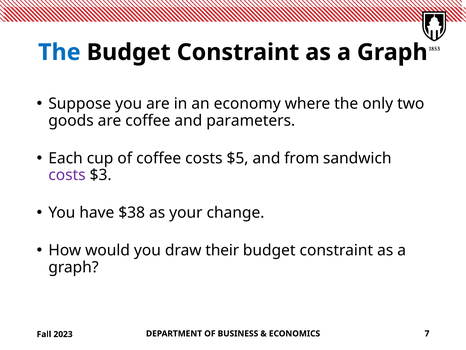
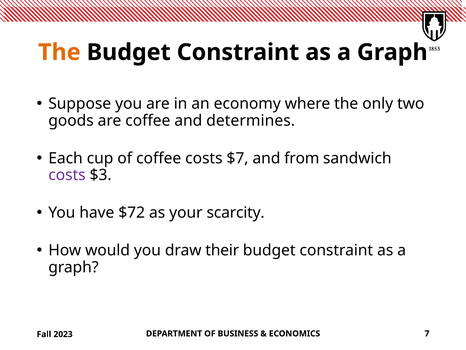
The colour: blue -> orange (59, 52)
parameters: parameters -> determines (251, 120)
$5: $5 -> $7 (238, 158)
$38: $38 -> $72 (132, 212)
change: change -> scarcity (236, 212)
